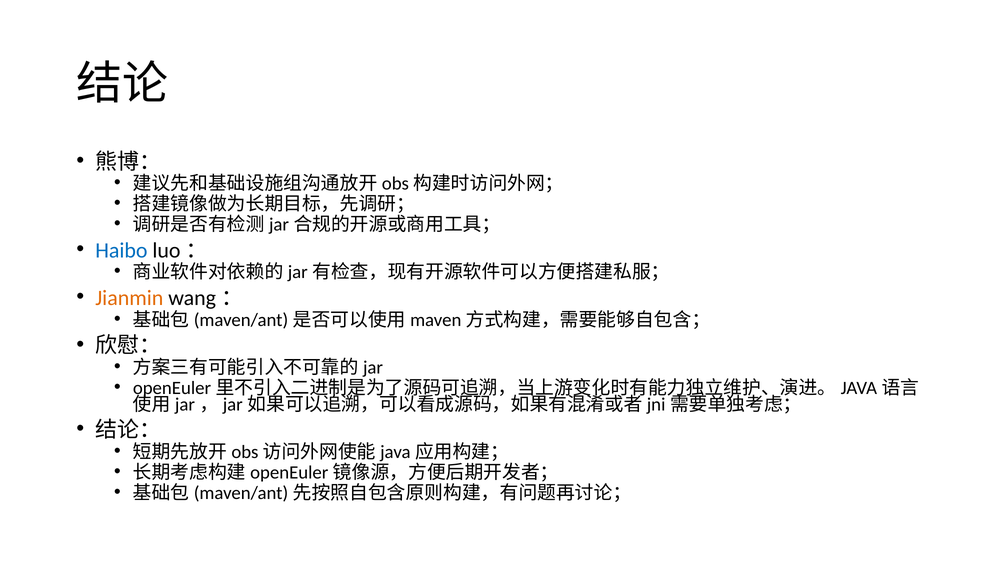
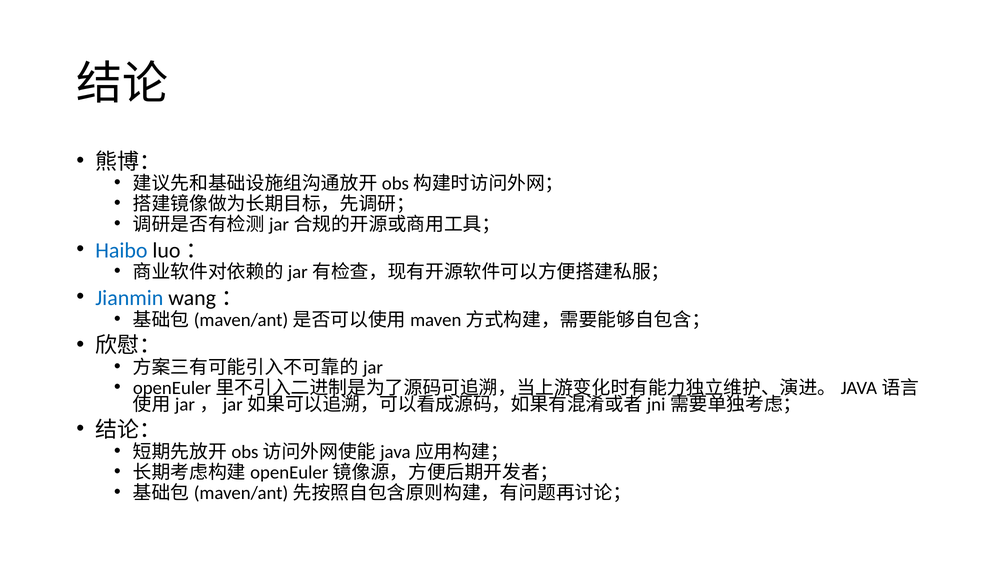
Jianmin colour: orange -> blue (129, 298)
